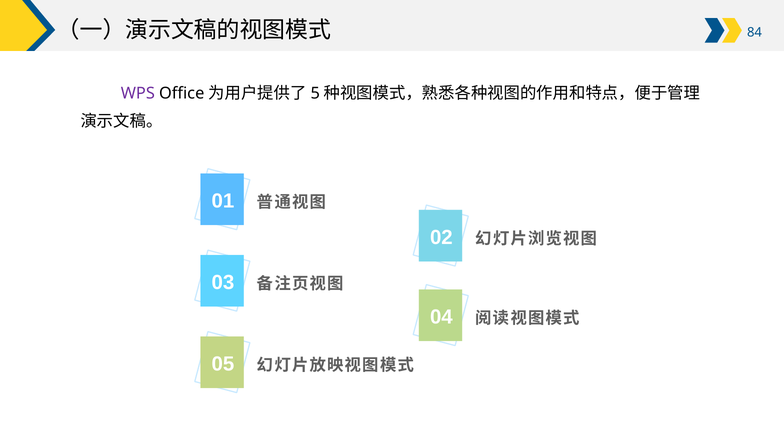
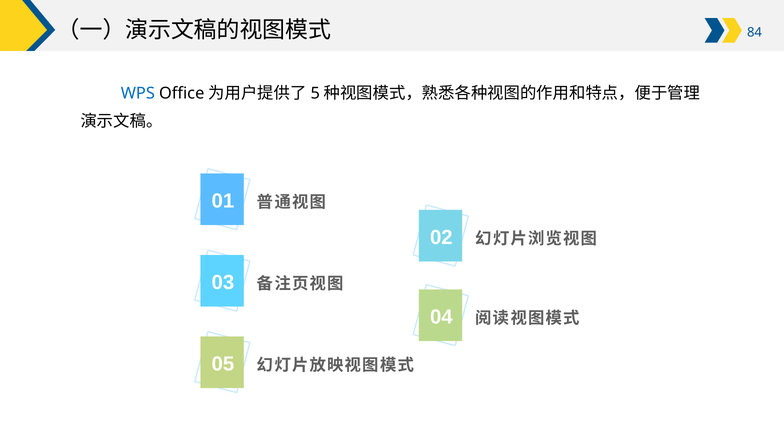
WPS colour: purple -> blue (138, 93)
